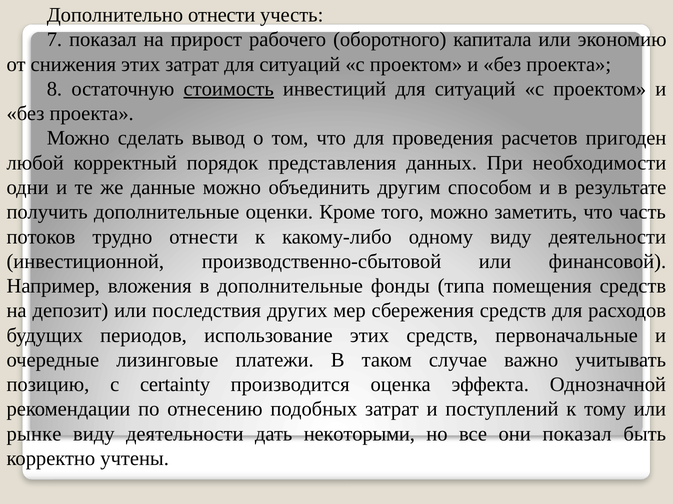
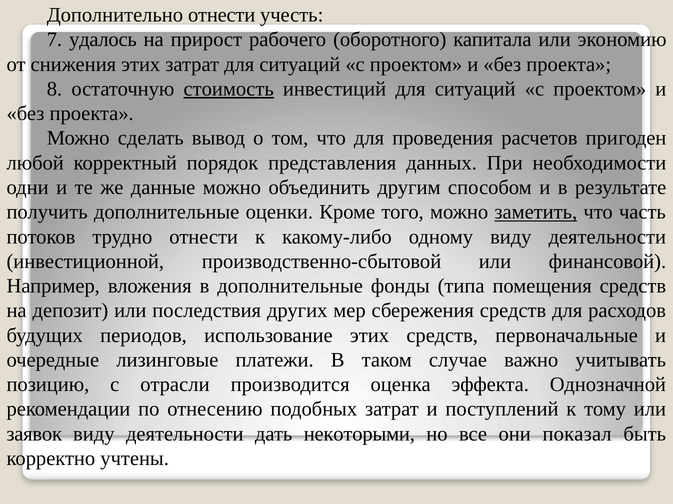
7 показал: показал -> удалось (103, 40)
заметить underline: none -> present (536, 212)
certainty: certainty -> отрасли (175, 385)
рынке: рынке -> заявок (34, 434)
